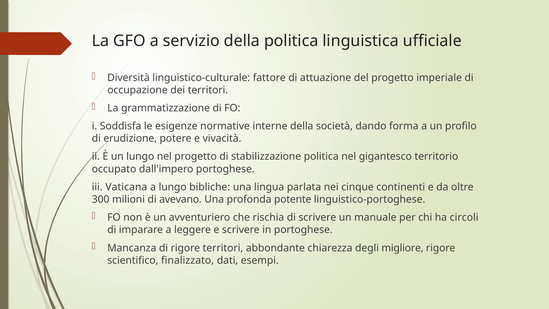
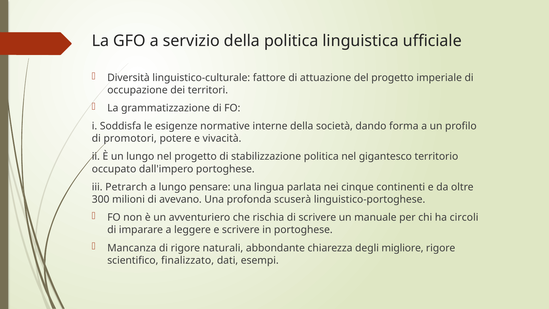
erudizione: erudizione -> promotori (130, 138)
Vaticana: Vaticana -> Petrarch (126, 187)
bibliche: bibliche -> pensare (210, 187)
potente: potente -> scuserà (293, 199)
rigore territori: territori -> naturali (223, 248)
